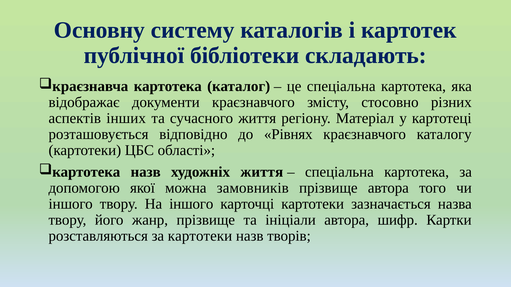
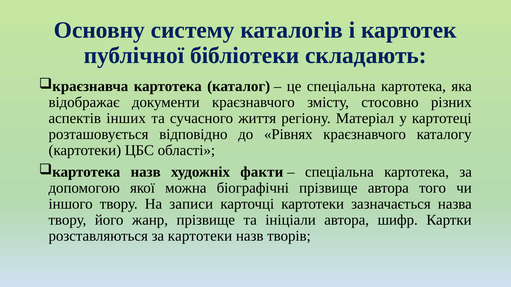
художніх життя: життя -> факти (262, 172)
замовників: замовників -> біографічні (253, 188)
На іншого: іншого -> записи (191, 204)
